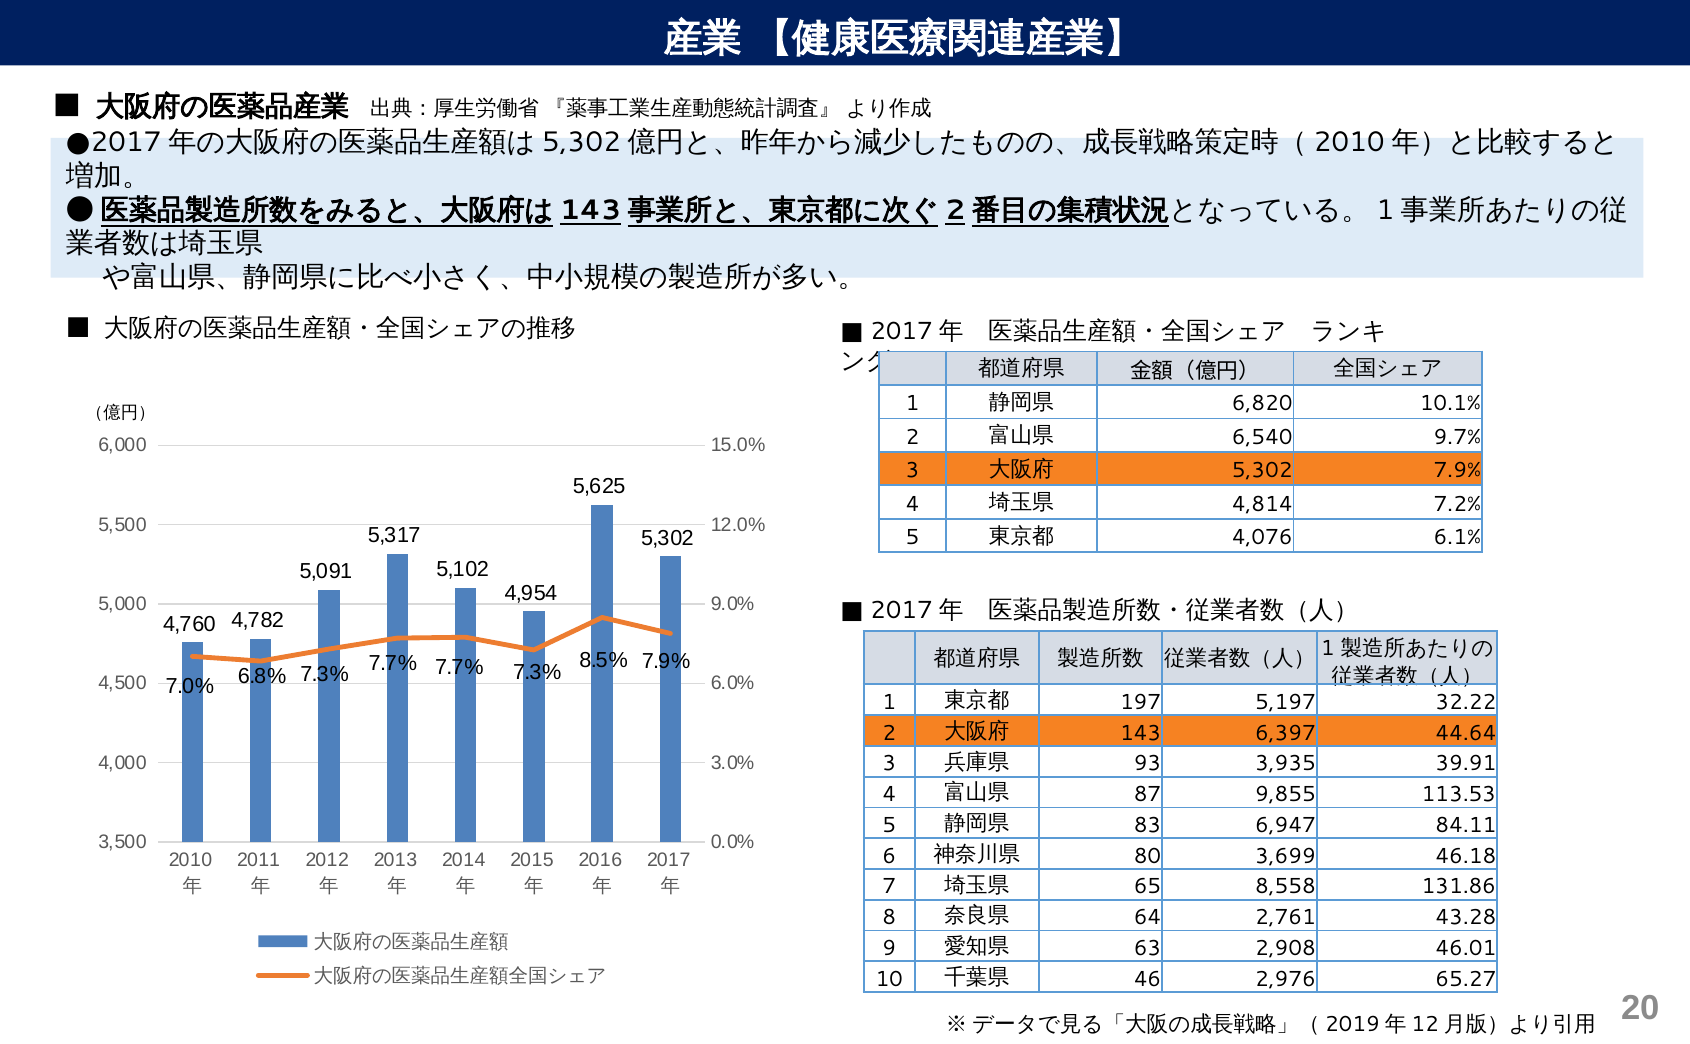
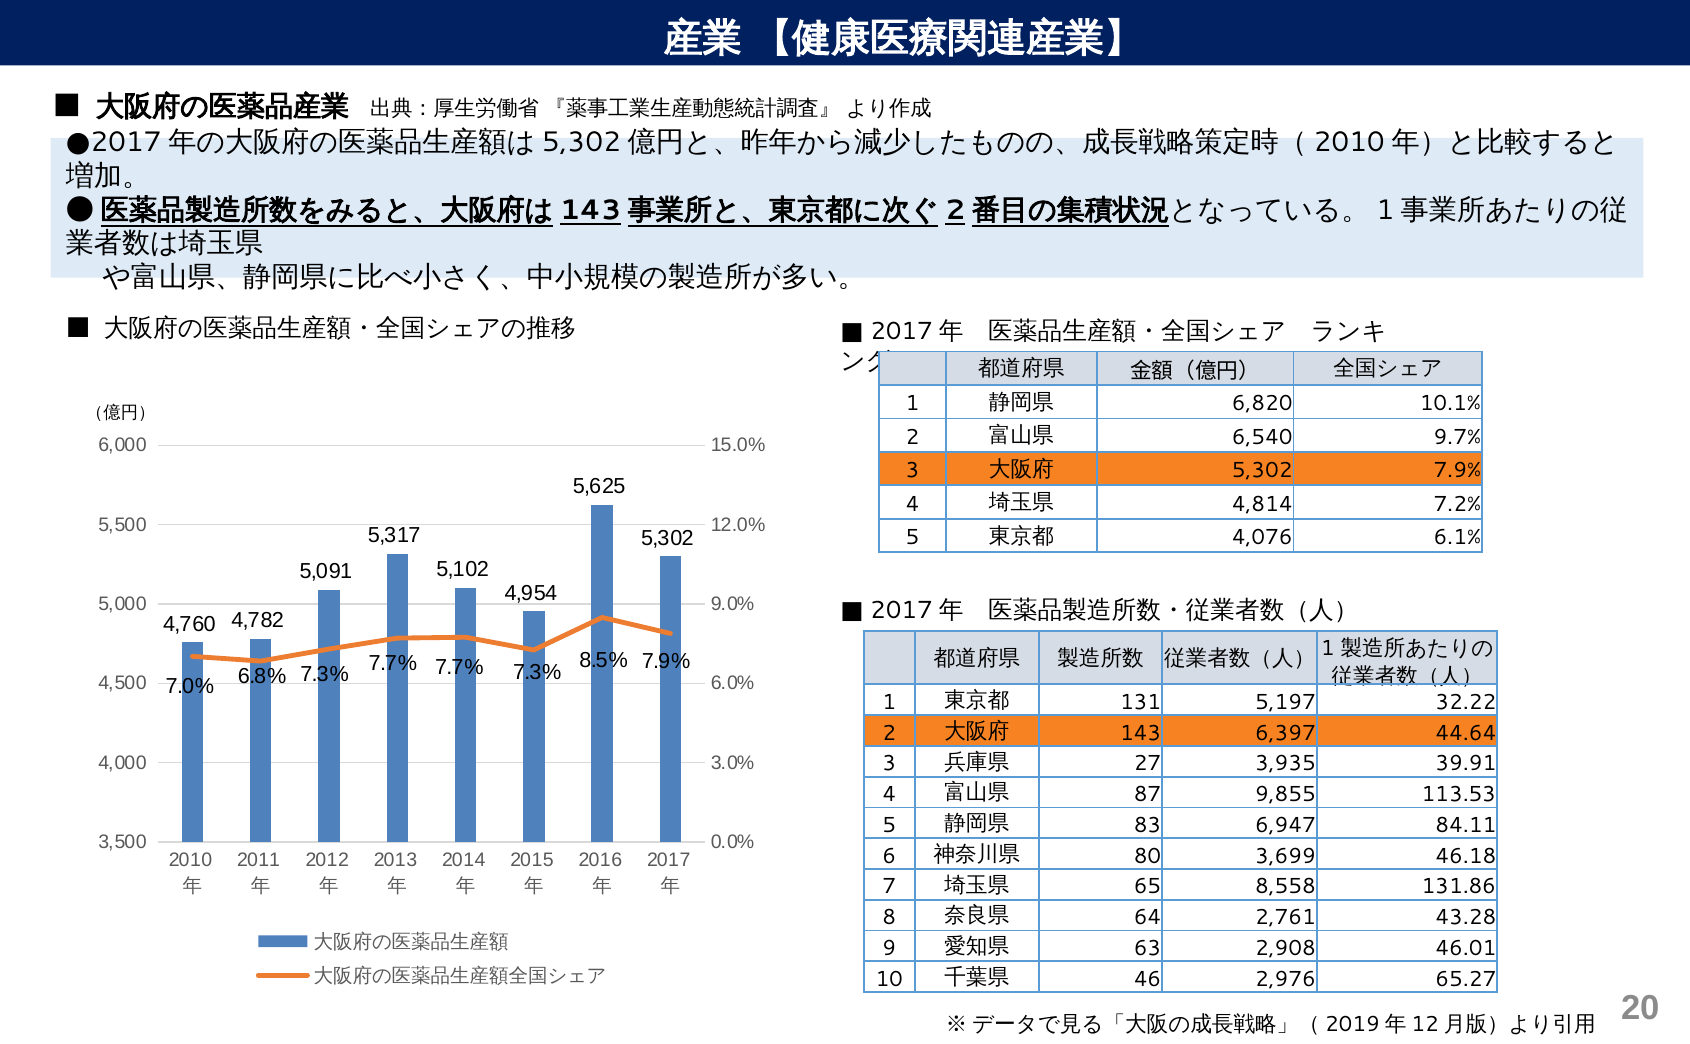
197: 197 -> 131 (1141, 702)
93: 93 -> 27 (1148, 764)
